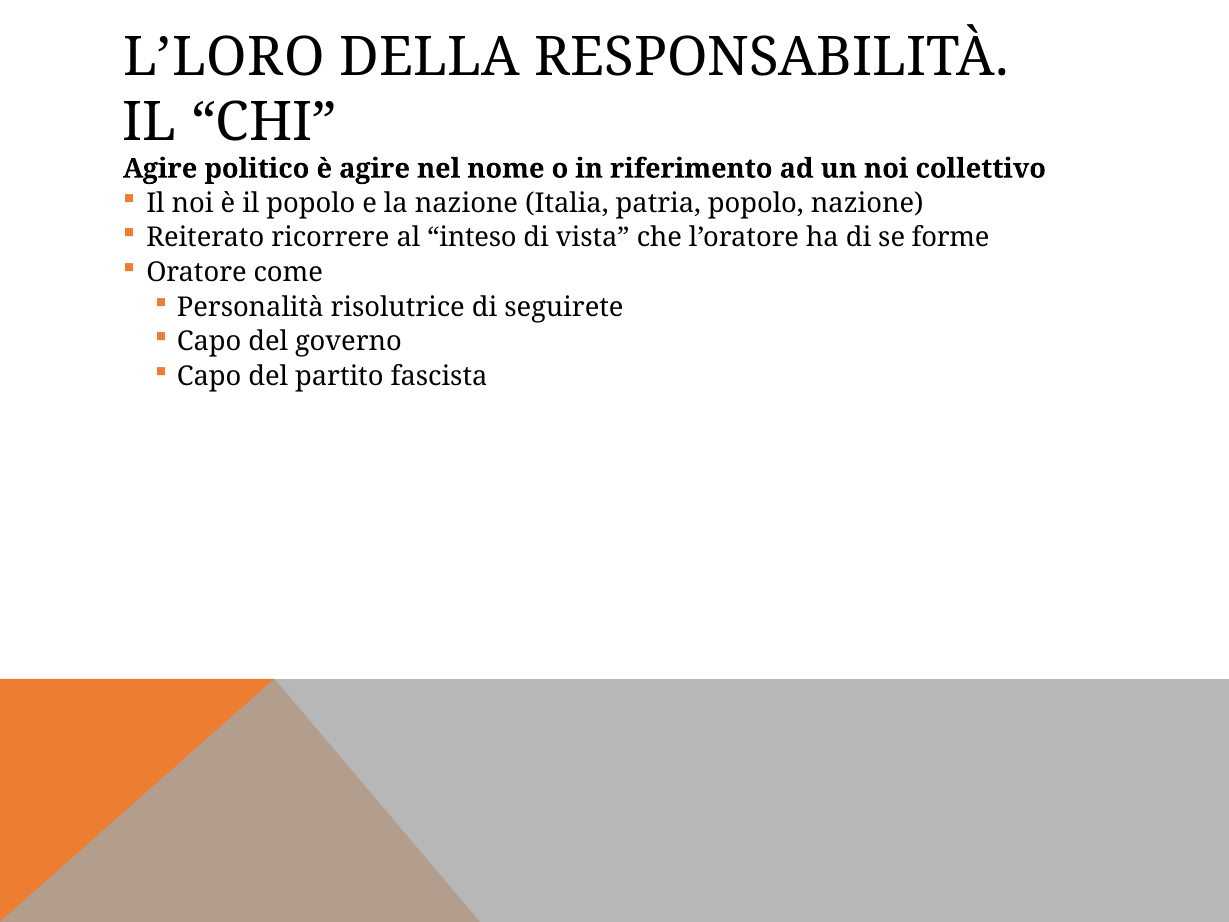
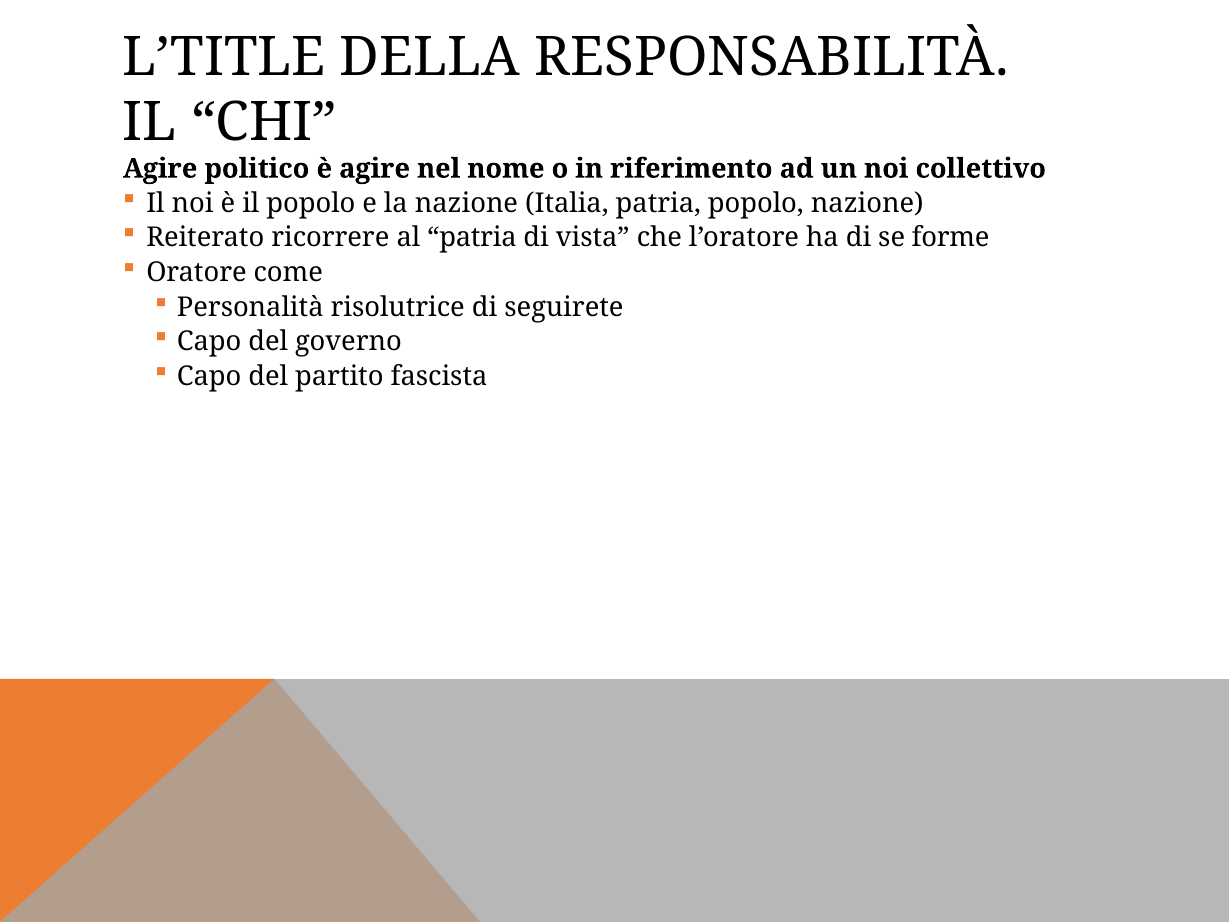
L’LORO: L’LORO -> L’TITLE (224, 57)
al inteso: inteso -> patria (472, 238)
